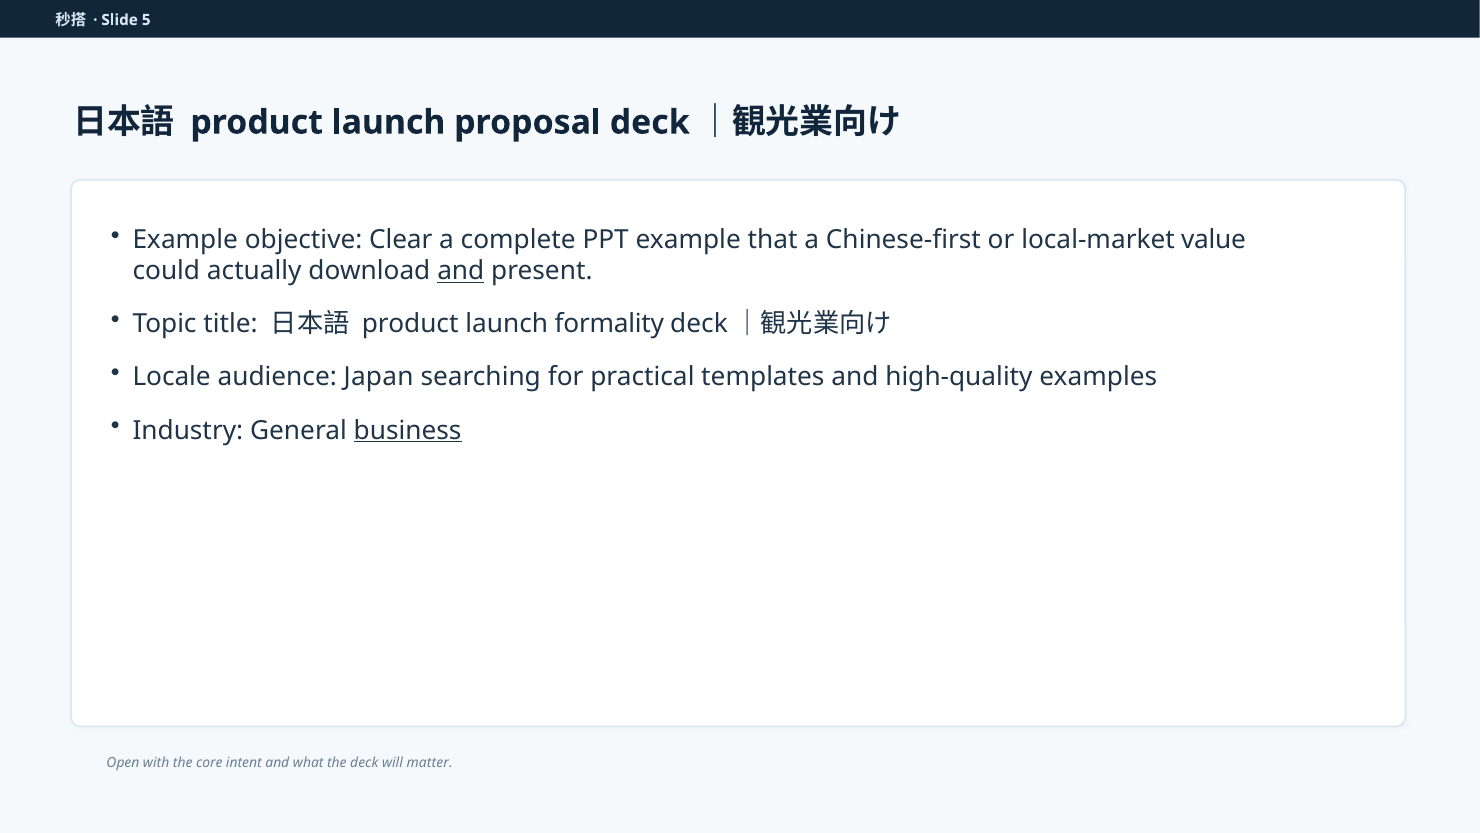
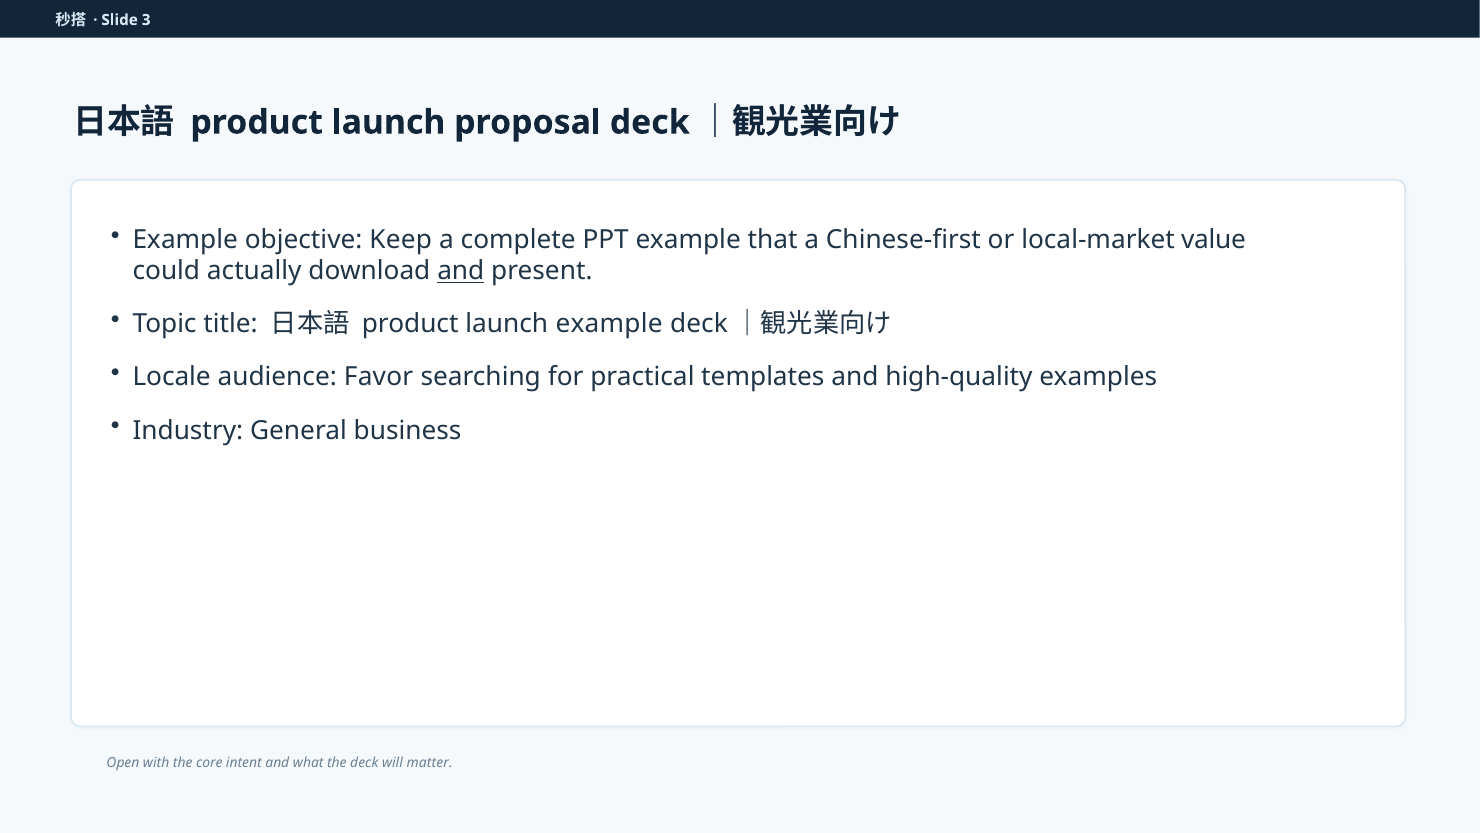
5: 5 -> 3 (146, 20)
Clear: Clear -> Keep (401, 240)
launch formality: formality -> example (609, 324)
Japan: Japan -> Favor (379, 377)
business underline: present -> none (408, 430)
